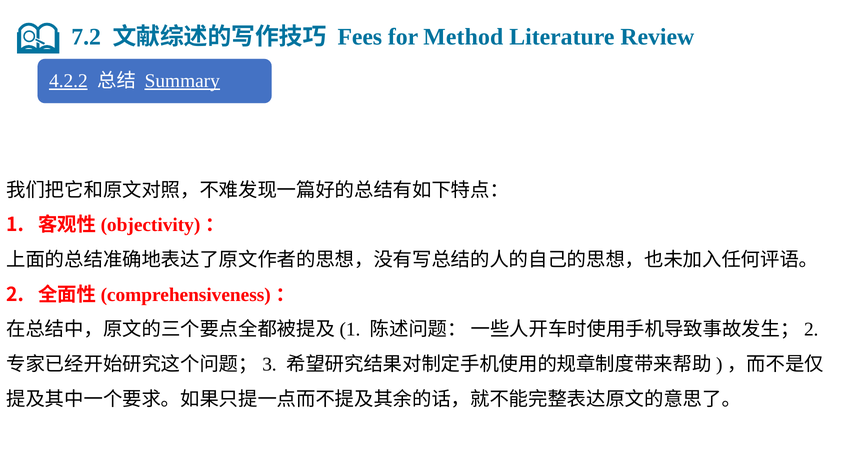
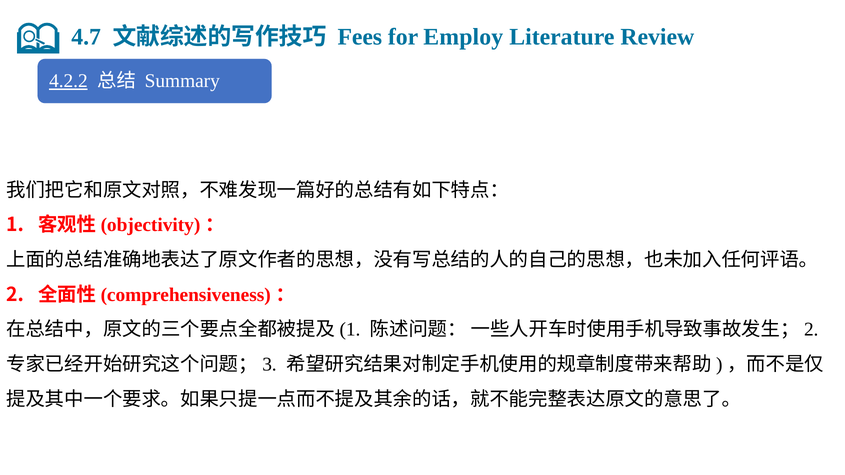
7.2: 7.2 -> 4.7 (86, 37)
Method: Method -> Employ (463, 37)
Summary underline: present -> none (182, 81)
